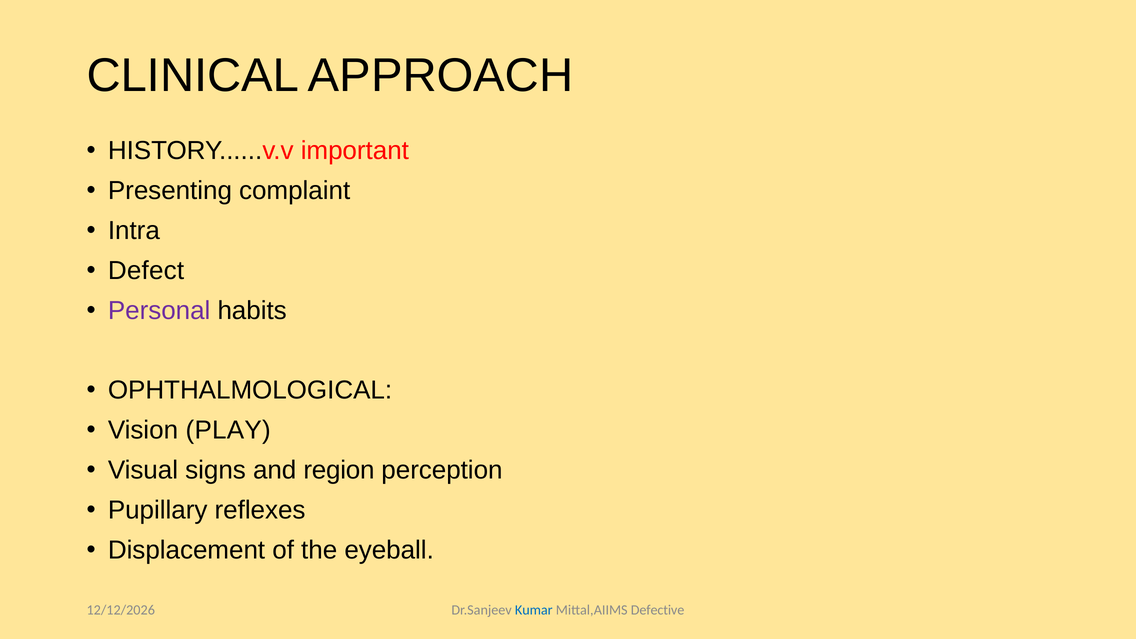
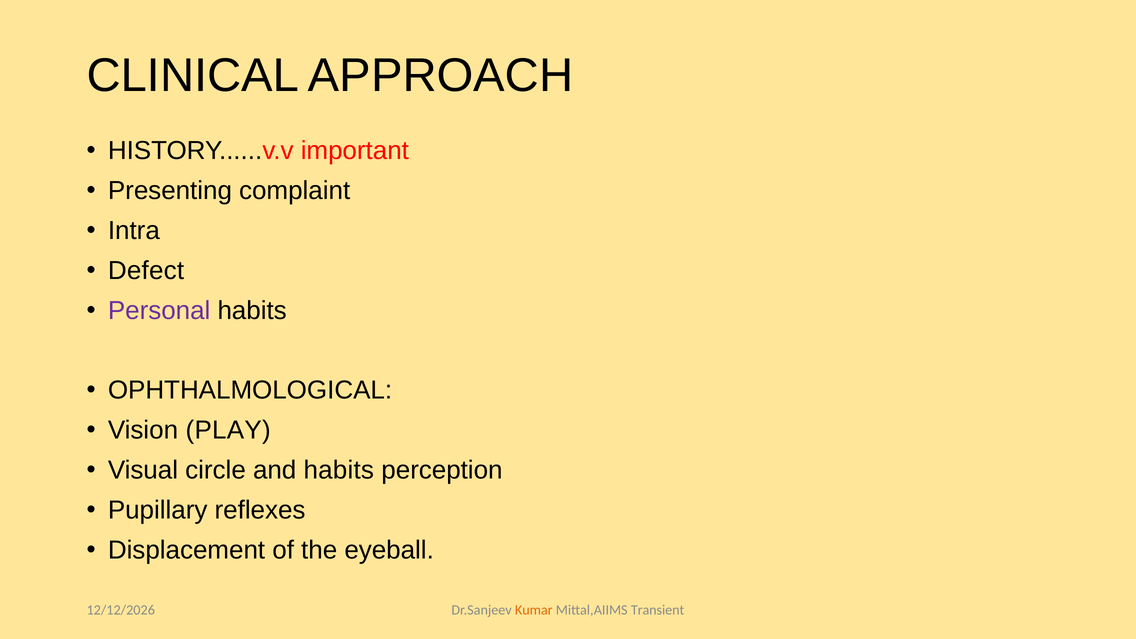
signs: signs -> circle (216, 470)
and region: region -> habits (339, 470)
Kumar colour: blue -> orange (534, 610)
Defective: Defective -> Transient (658, 610)
